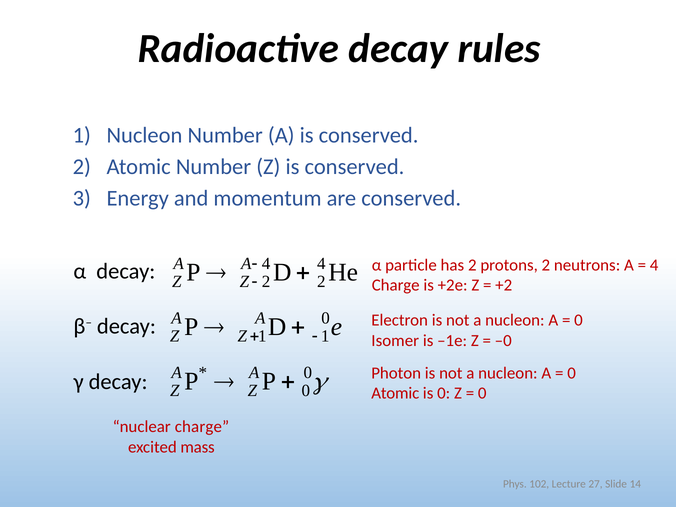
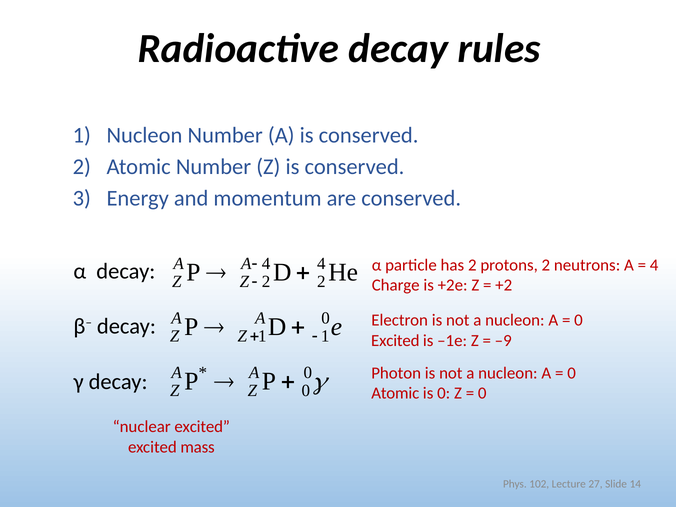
Isomer: Isomer -> Excited (395, 341)
–0: –0 -> –9 (503, 341)
nuclear charge: charge -> excited (202, 427)
